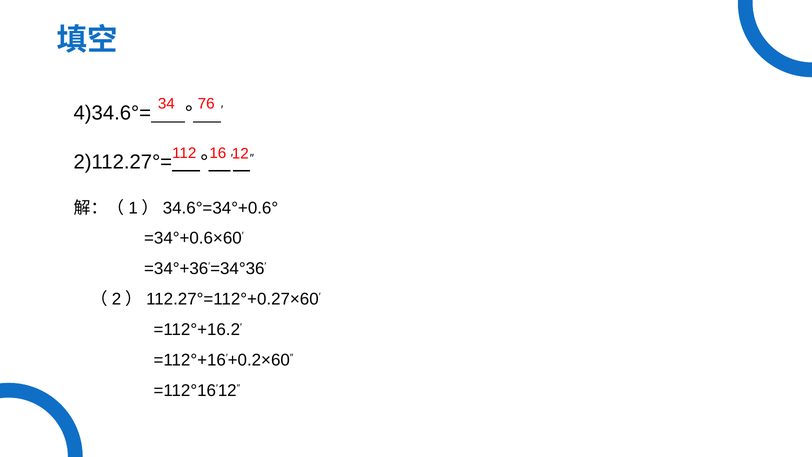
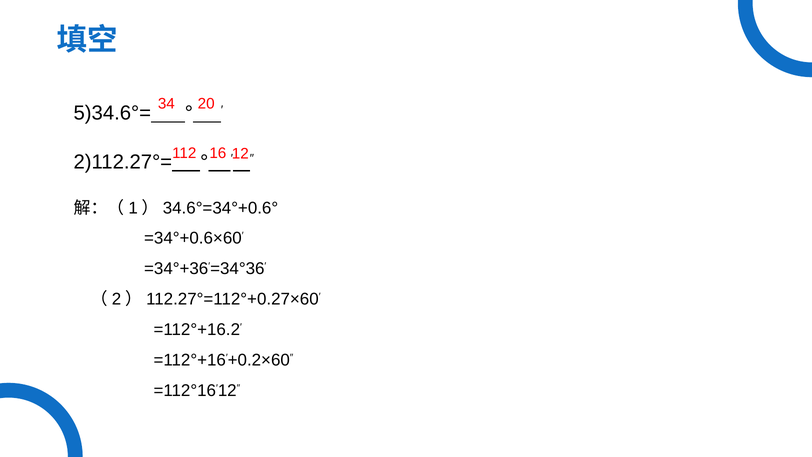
76: 76 -> 20 (206, 104)
4)34.6°=: 4)34.6°= -> 5)34.6°= (112, 113)
